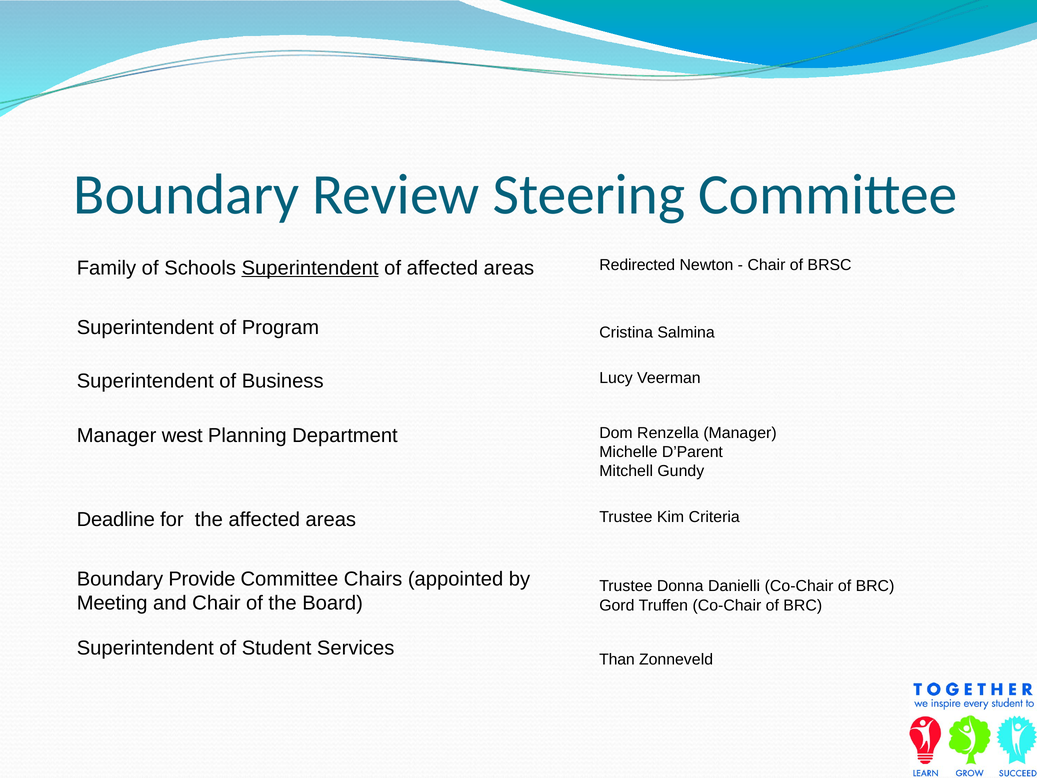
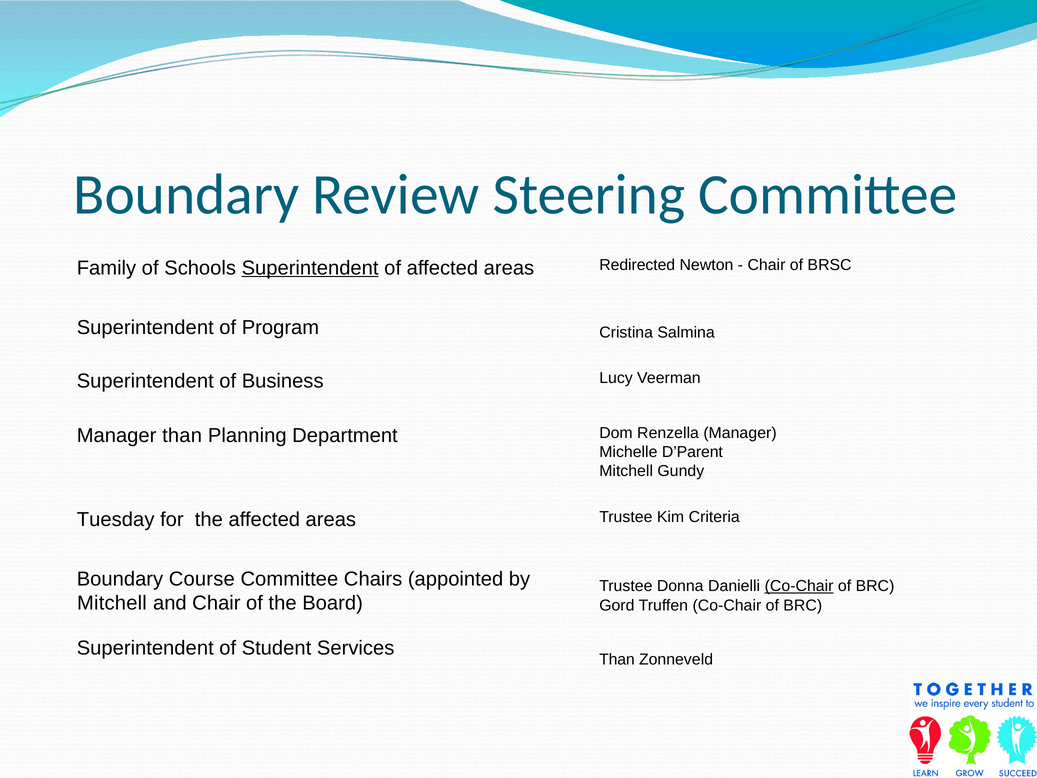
Manager west: west -> than (182, 436)
Deadline: Deadline -> Tuesday (116, 520)
Provide: Provide -> Course (202, 579)
Co-Chair underline: none -> present (799, 586)
Meeting: Meeting -> Mitchell (112, 603)
